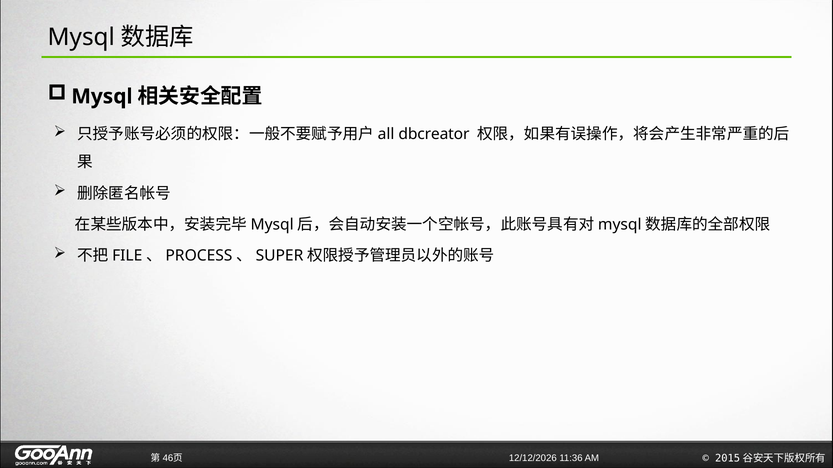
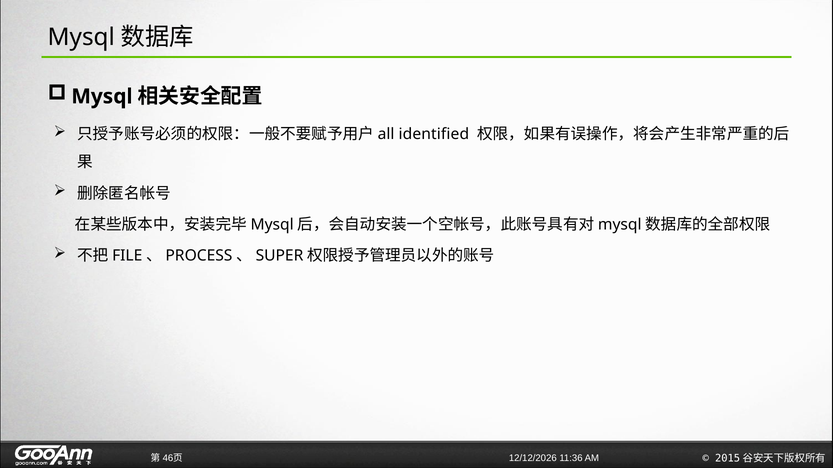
dbcreator: dbcreator -> identified (434, 134)
